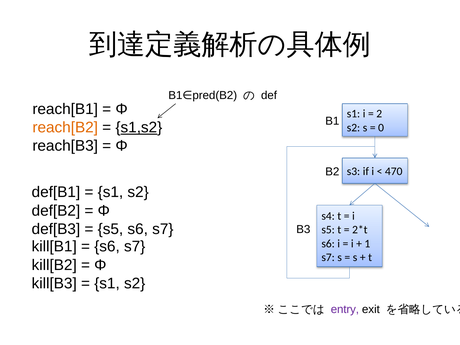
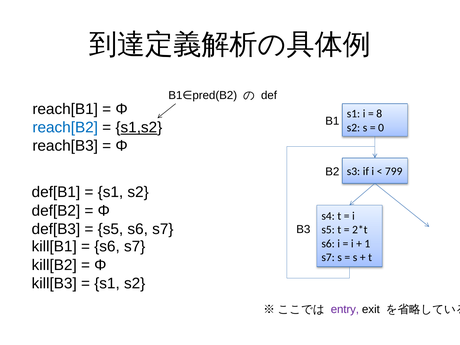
2: 2 -> 8 (379, 114)
reach[B2 colour: orange -> blue (65, 127)
470: 470 -> 799 (394, 171)
